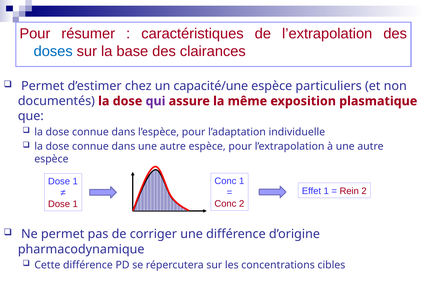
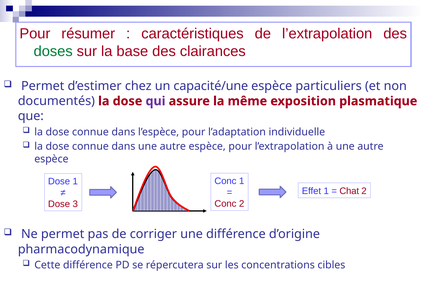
doses colour: blue -> green (53, 51)
Rein: Rein -> Chat (349, 192)
1: 1 -> 3 (75, 205)
